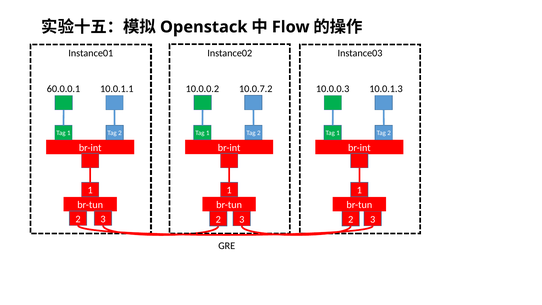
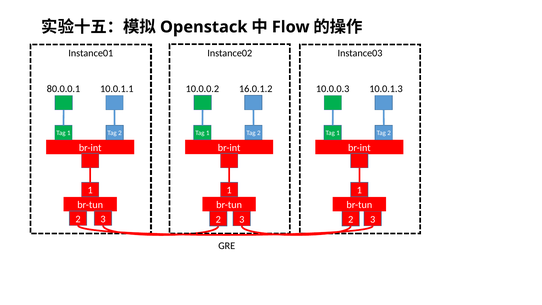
10.0.7.2: 10.0.7.2 -> 16.0.1.2 (256, 89)
60.0.0.1: 60.0.0.1 -> 80.0.0.1 (63, 89)
